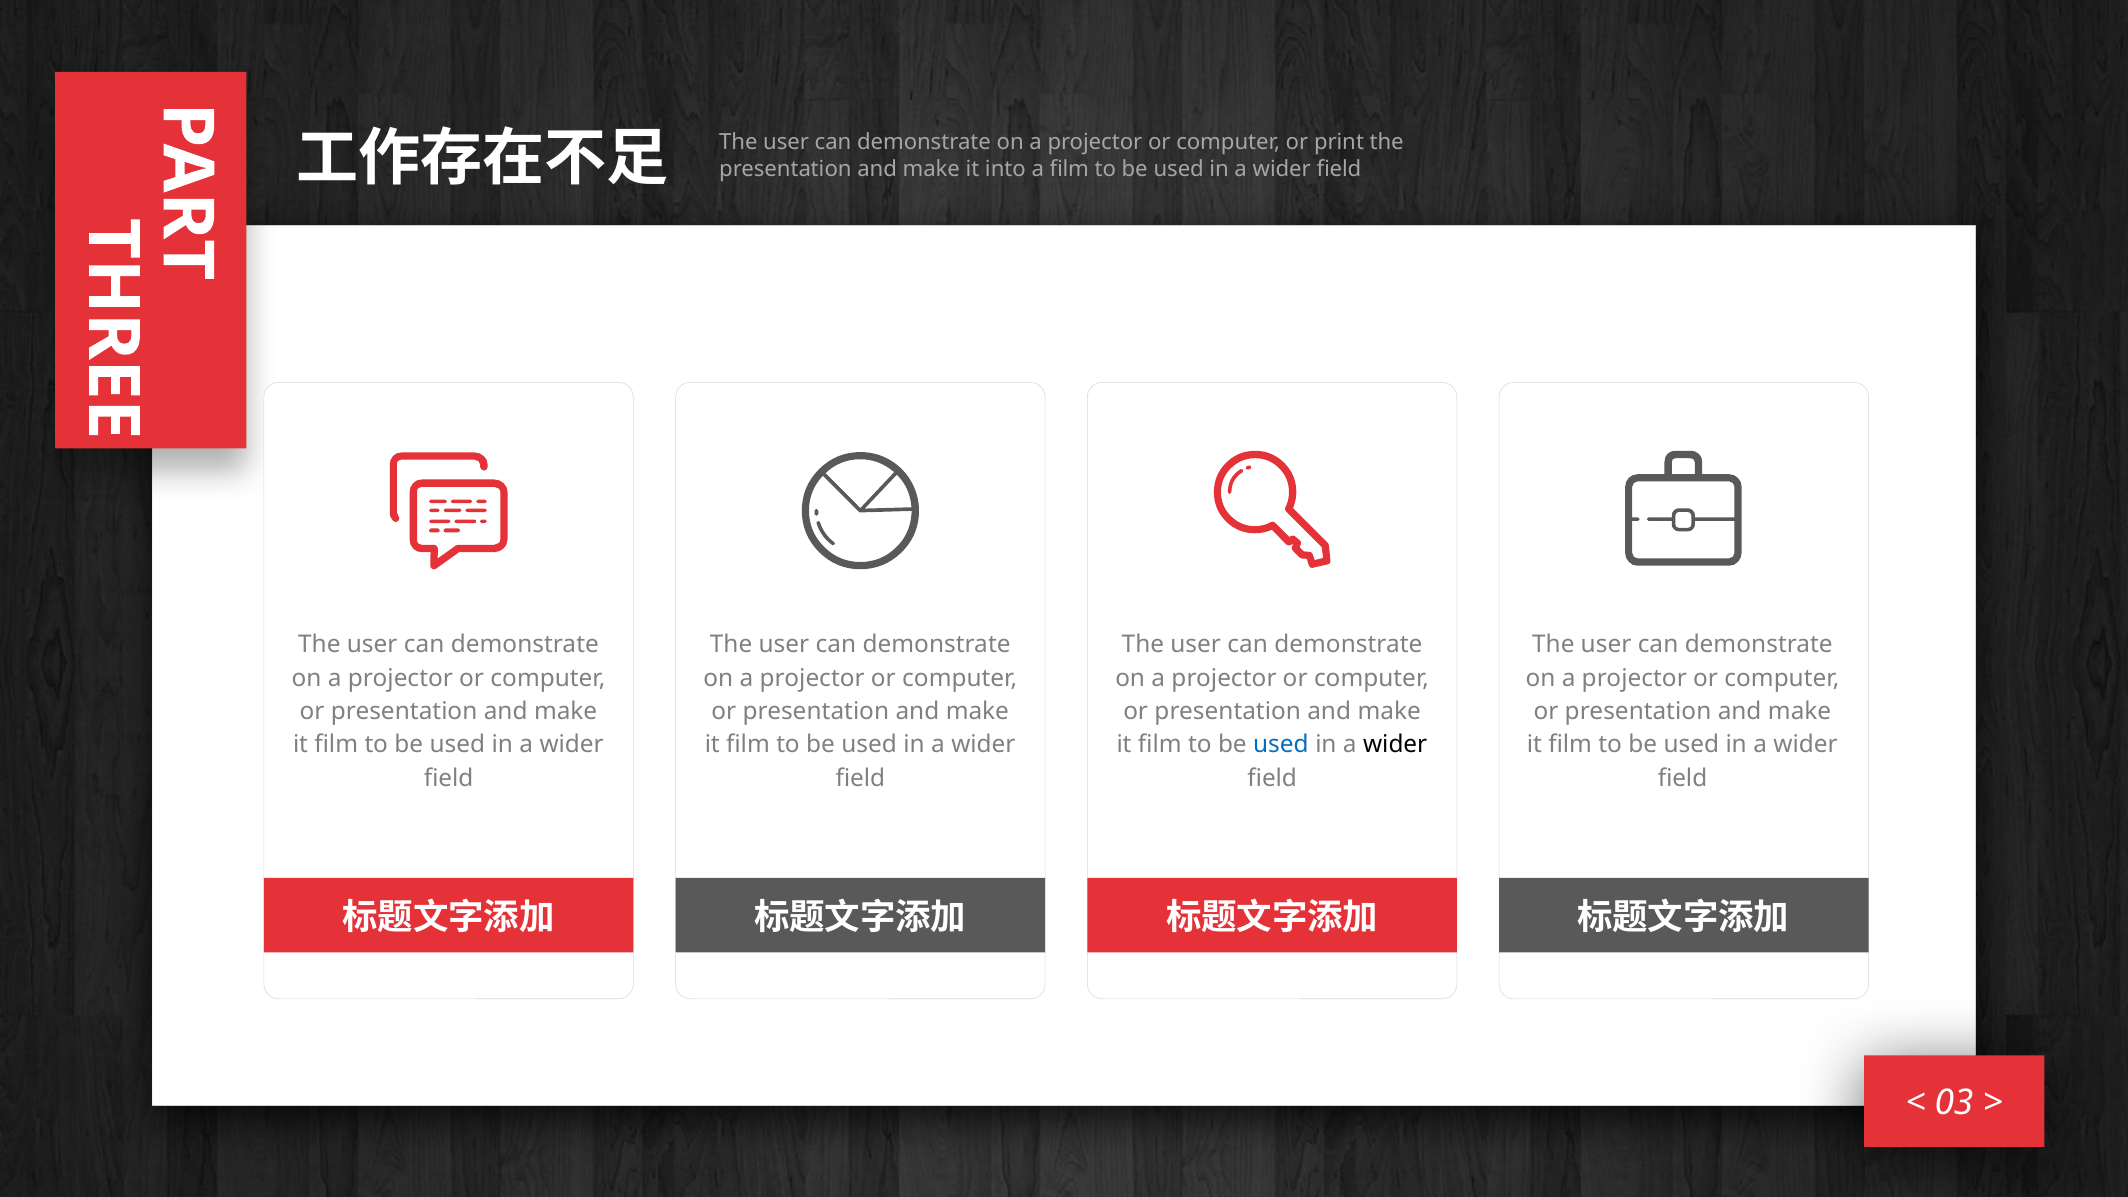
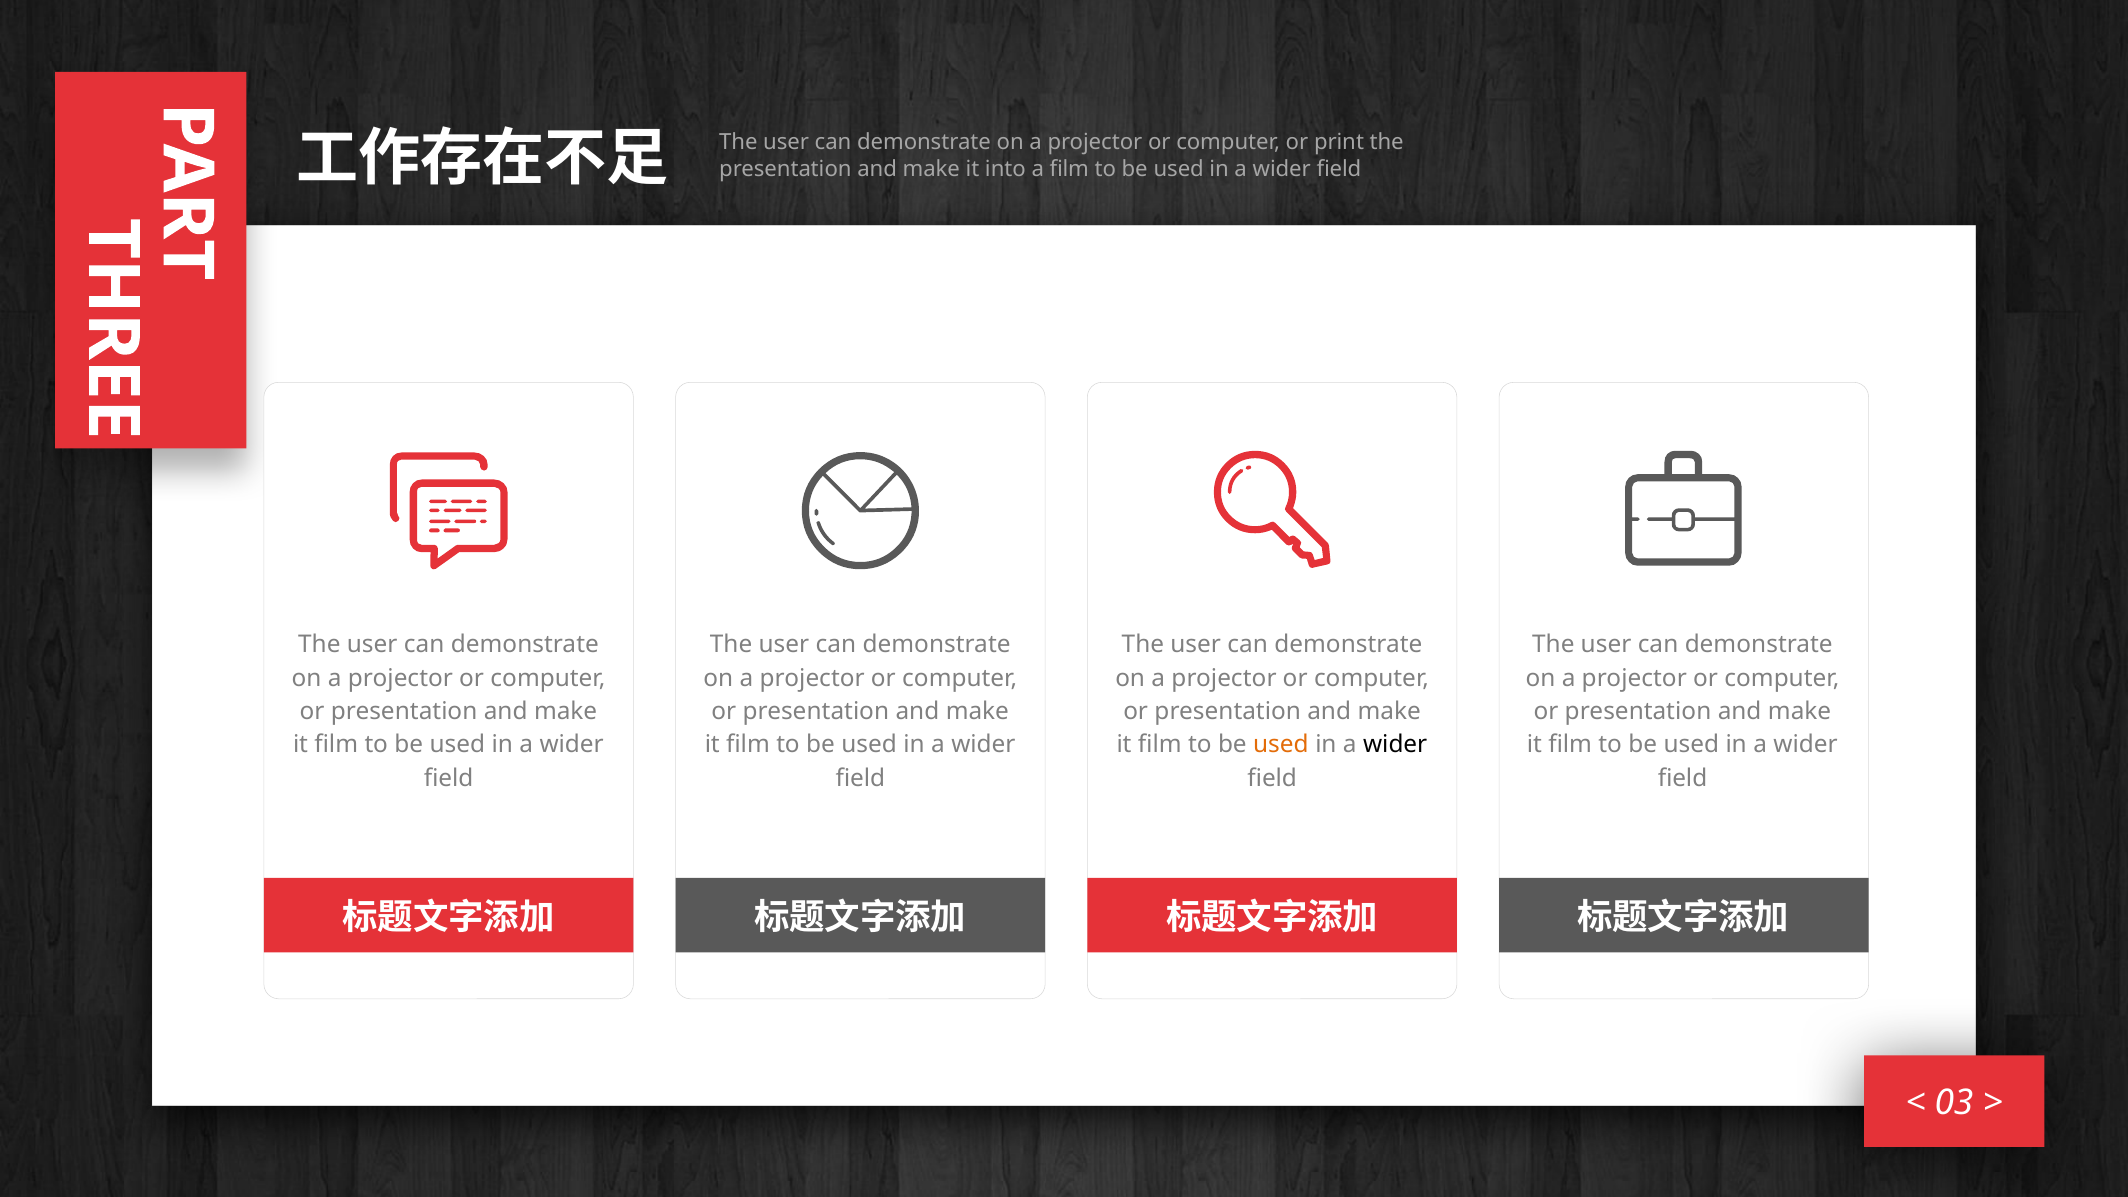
used colour: blue -> orange (1281, 745)
